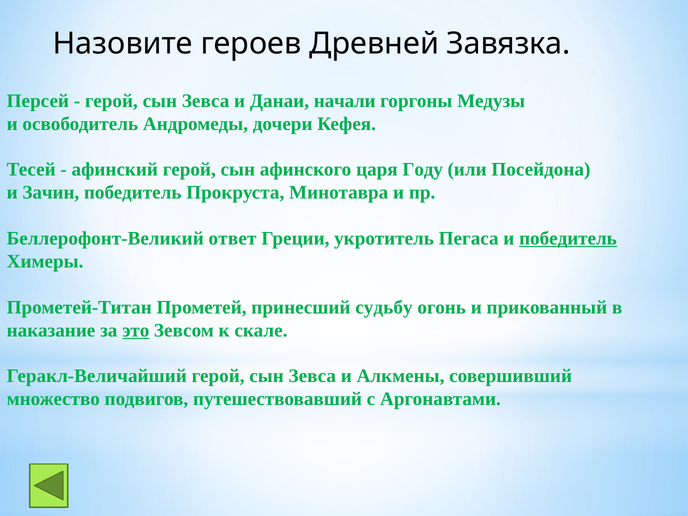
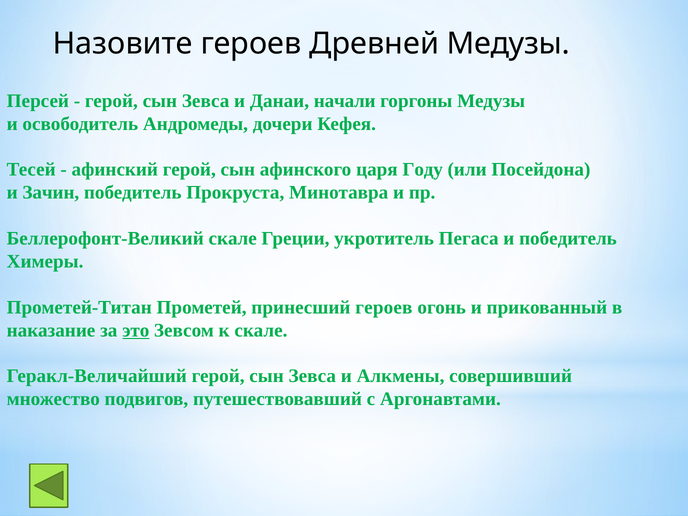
Древней Завязка: Завязка -> Медузы (508, 43)
Беллерофонт-Великий ответ: ответ -> скале (233, 238)
победитель underline: present -> none (568, 238)
принесший судьбу: судьбу -> героев (384, 307)
